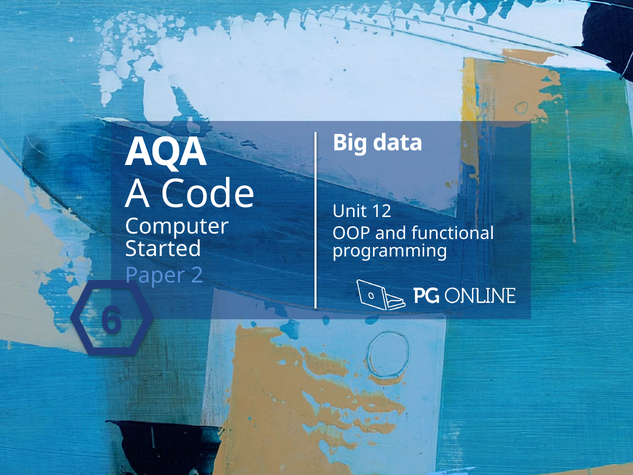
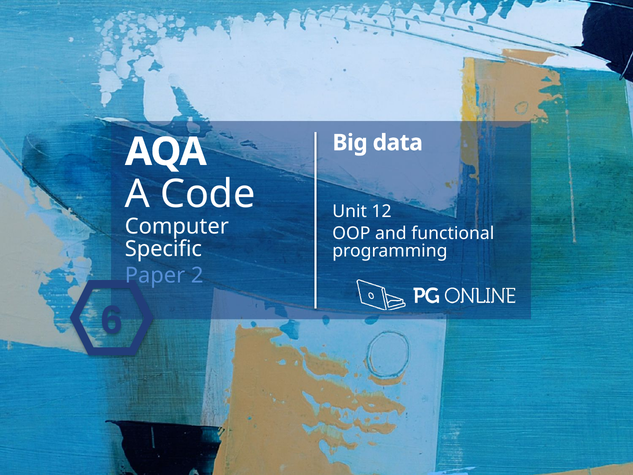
Started: Started -> Specific (163, 249)
